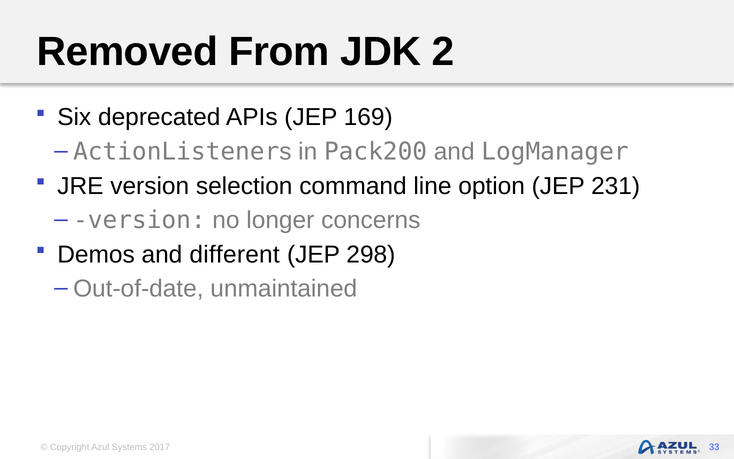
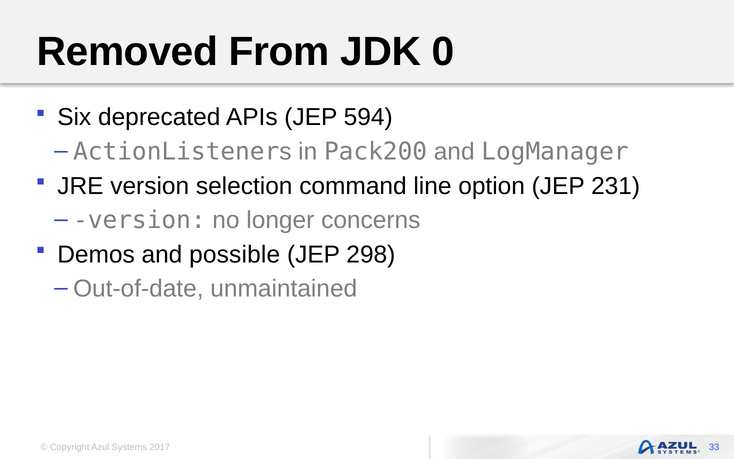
2: 2 -> 0 (443, 52)
169: 169 -> 594 (368, 117)
different: different -> possible (235, 254)
